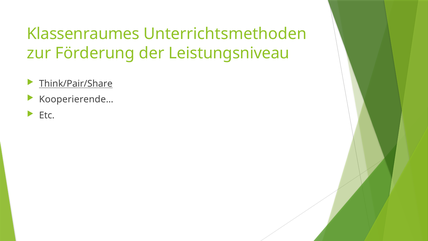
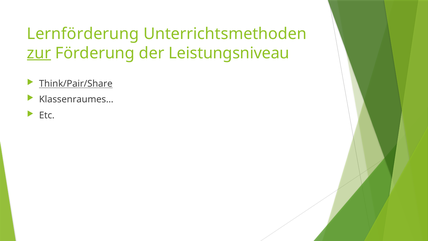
Klassenraumes: Klassenraumes -> Lernförderung (83, 34)
zur underline: none -> present (39, 53)
Kooperierende…: Kooperierende… -> Klassenraumes… (76, 99)
